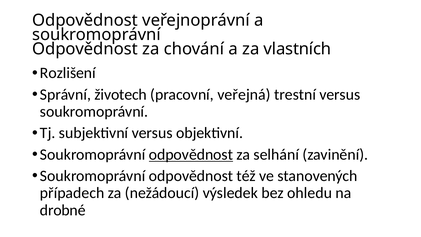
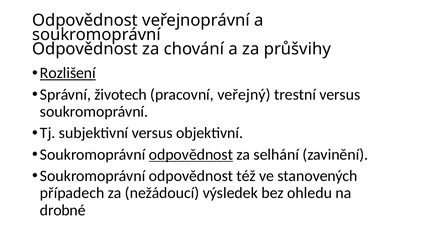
vlastních: vlastních -> průšvihy (297, 49)
Rozlišení underline: none -> present (68, 73)
veřejná: veřejná -> veřejný (244, 94)
